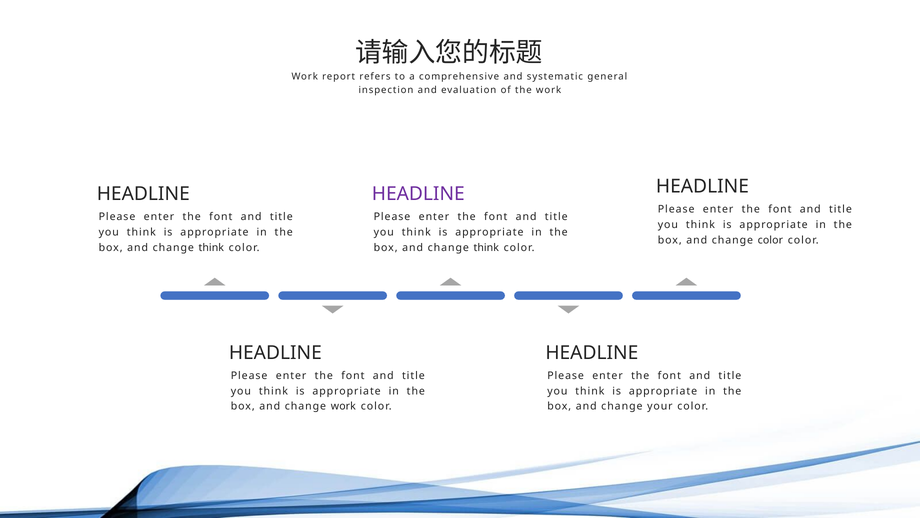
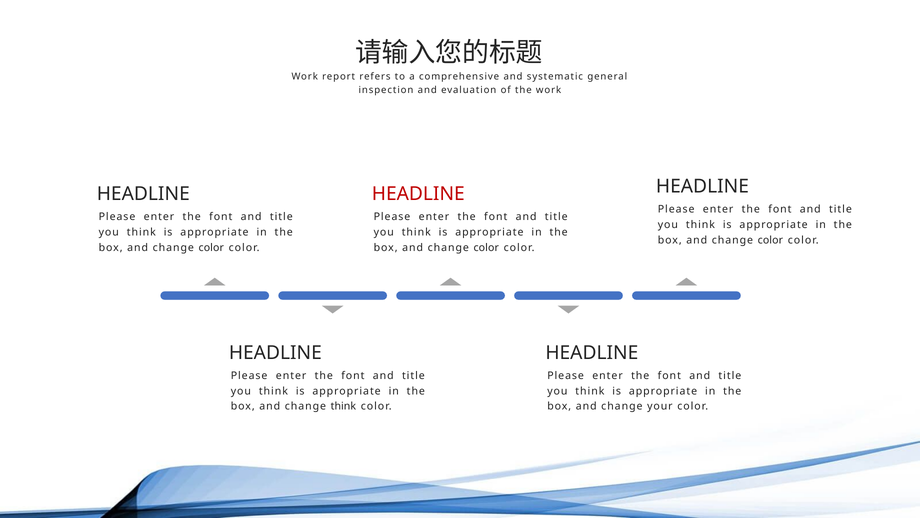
HEADLINE colour: purple -> red (418, 194)
think: think -> color (211, 247)
think: think -> color (486, 247)
change work: work -> think (343, 406)
